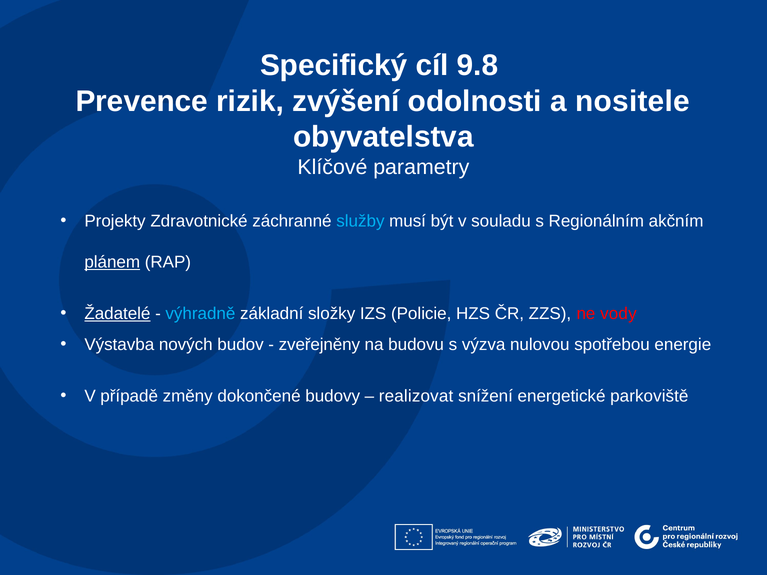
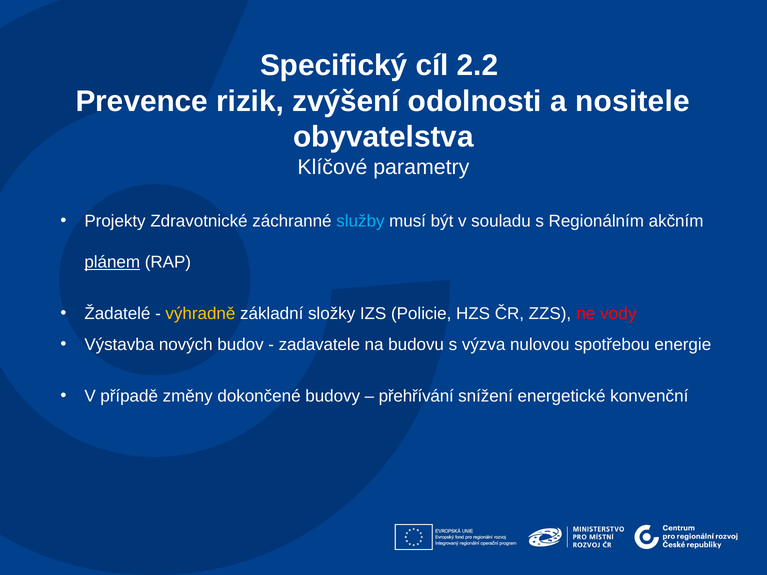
9.8: 9.8 -> 2.2 (478, 65)
Žadatelé underline: present -> none (117, 314)
výhradně colour: light blue -> yellow (200, 314)
zveřejněny: zveřejněny -> zadavatele (319, 345)
realizovat: realizovat -> přehřívání (416, 396)
parkoviště: parkoviště -> konvenční (649, 396)
